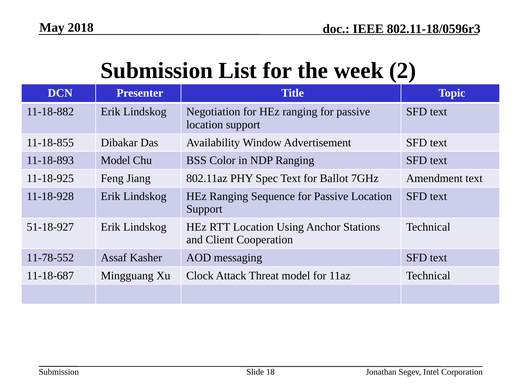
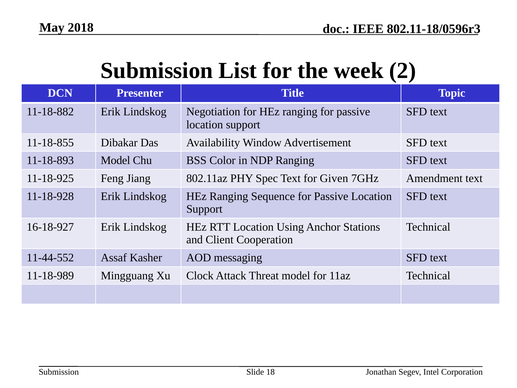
Ballot: Ballot -> Given (334, 178)
51-18-927: 51-18-927 -> 16-18-927 (50, 227)
11-78-552: 11-78-552 -> 11-44-552 (50, 258)
11-18-687: 11-18-687 -> 11-18-989 (50, 275)
